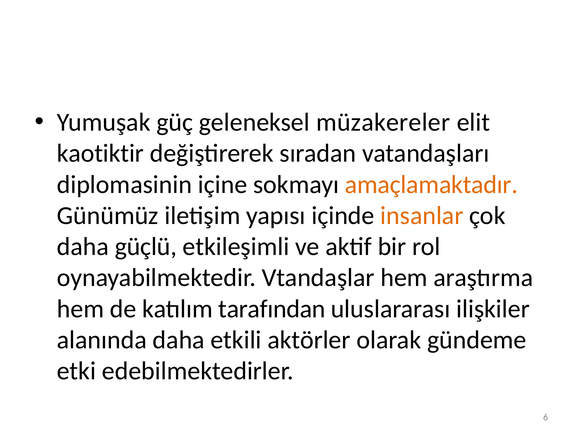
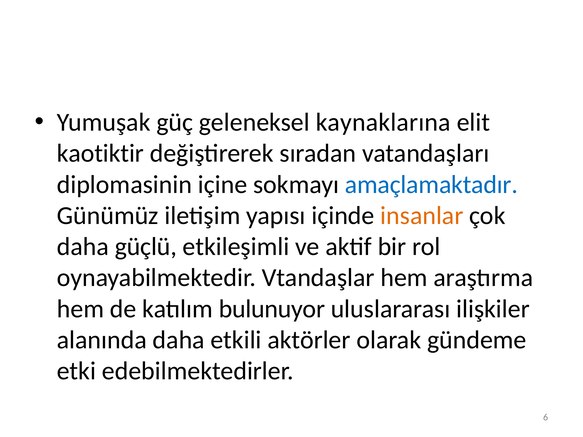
müzakereler: müzakereler -> kaynaklarına (383, 122)
amaçlamaktadır colour: orange -> blue (431, 185)
tarafından: tarafından -> bulunuyor (272, 309)
